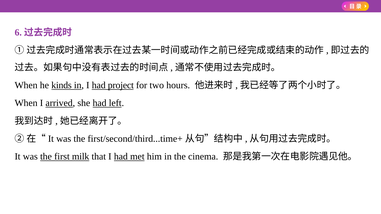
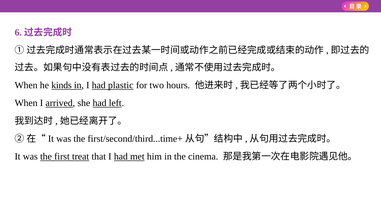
project: project -> plastic (121, 85)
milk: milk -> treat (81, 157)
